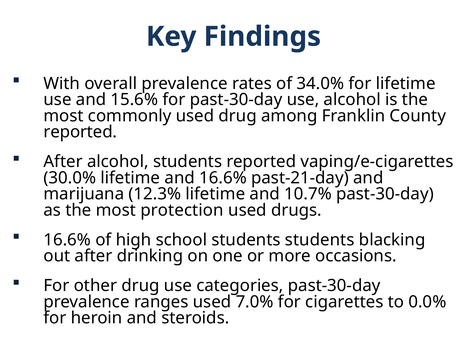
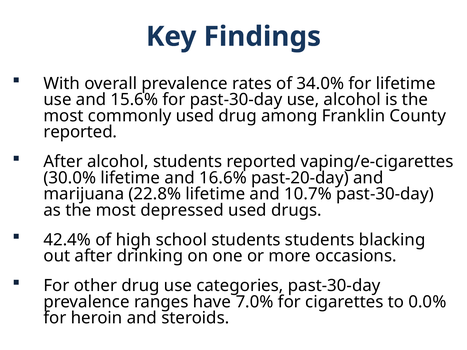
past-21-day: past-21-day -> past-20-day (300, 178)
12.3%: 12.3% -> 22.8% (155, 194)
protection: protection -> depressed (182, 210)
16.6%: 16.6% -> 42.4% (67, 240)
ranges used: used -> have (212, 302)
